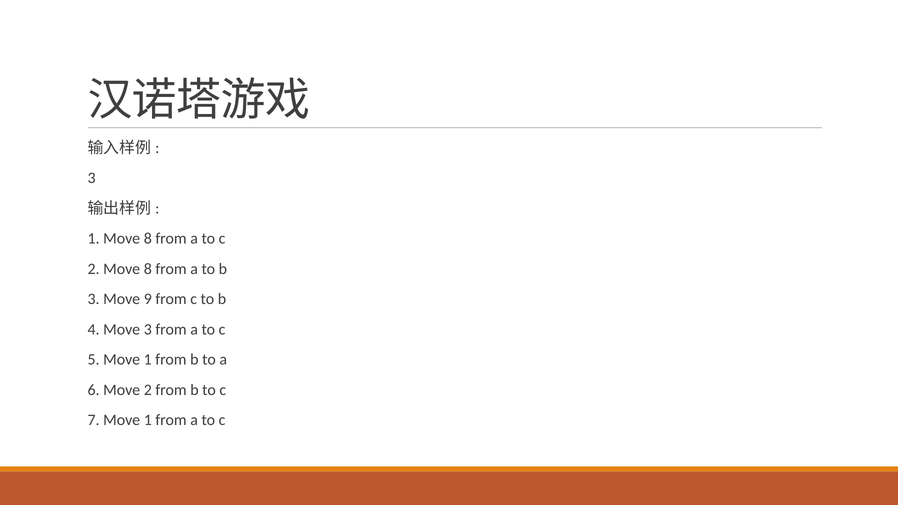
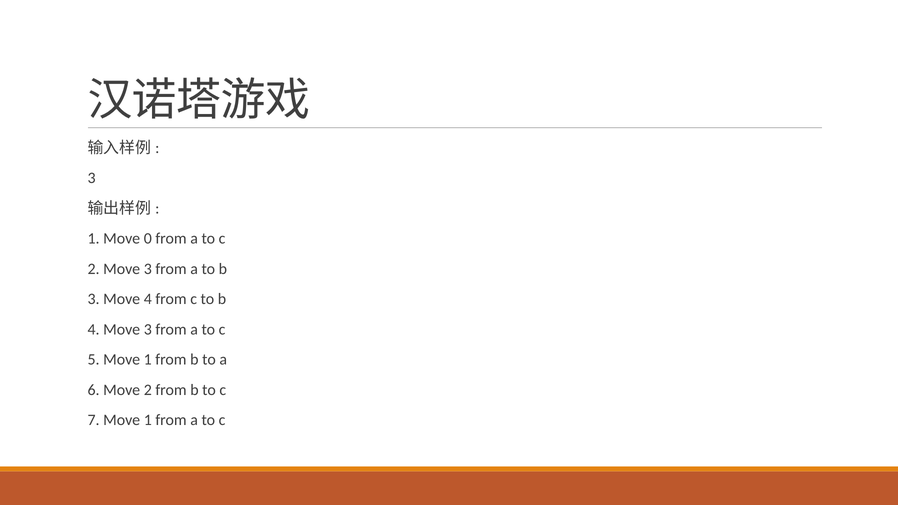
1 Move 8: 8 -> 0 (148, 239)
2 Move 8: 8 -> 3 (148, 269)
Move 9: 9 -> 4 (148, 299)
